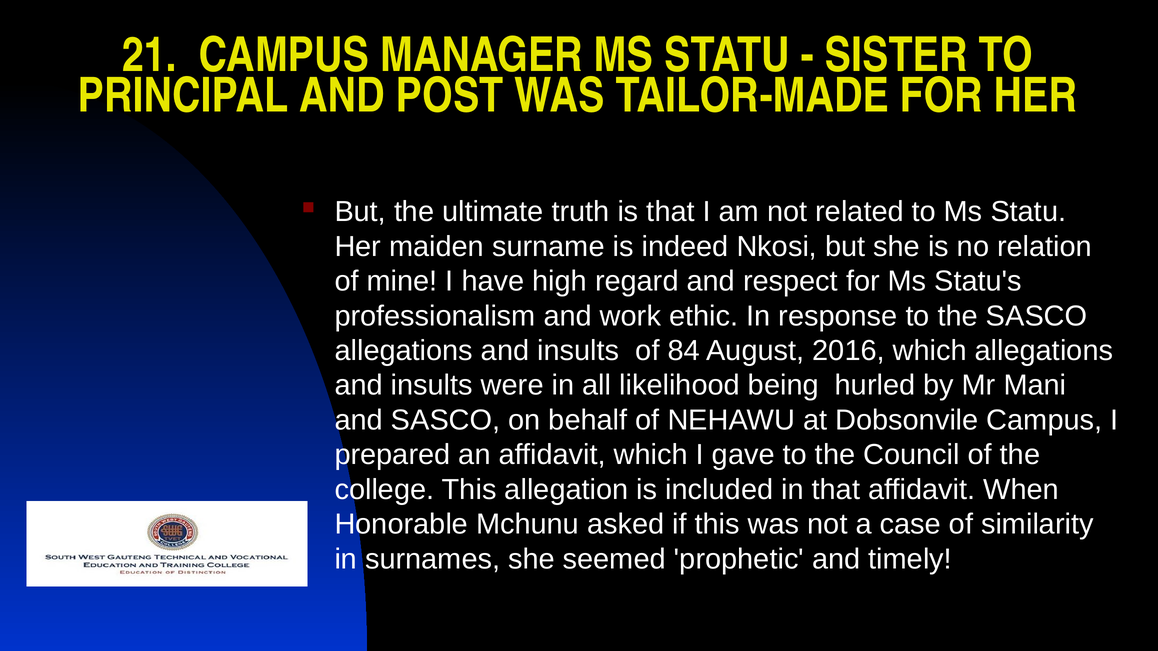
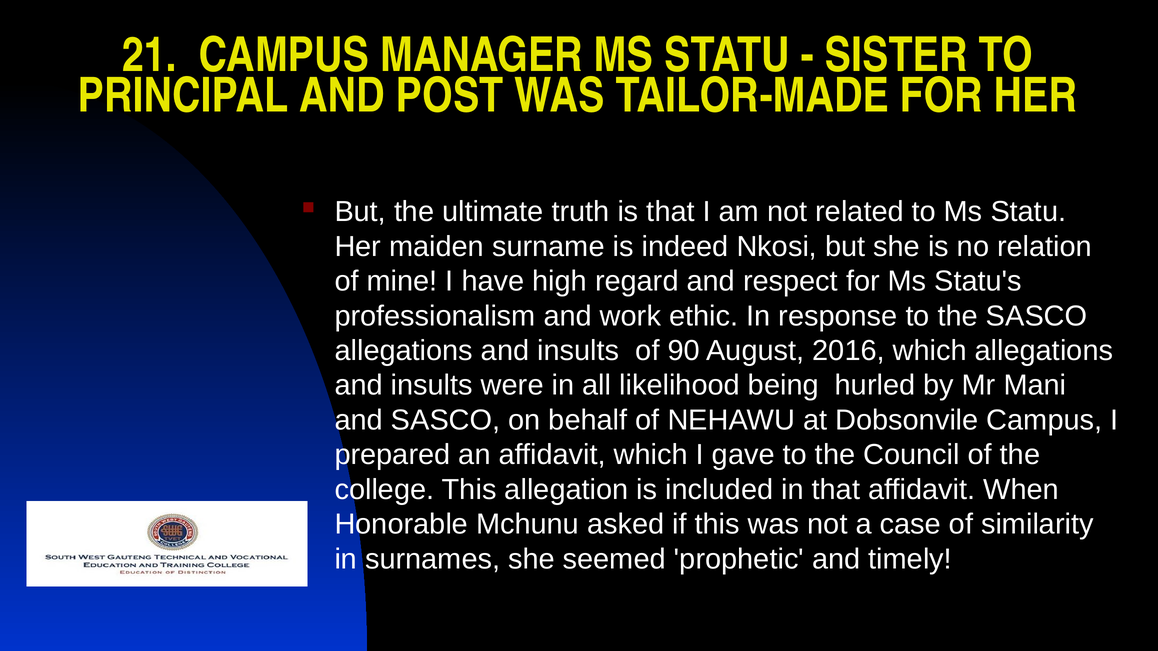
84: 84 -> 90 (684, 351)
